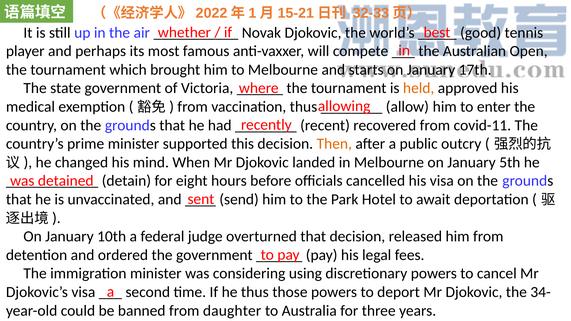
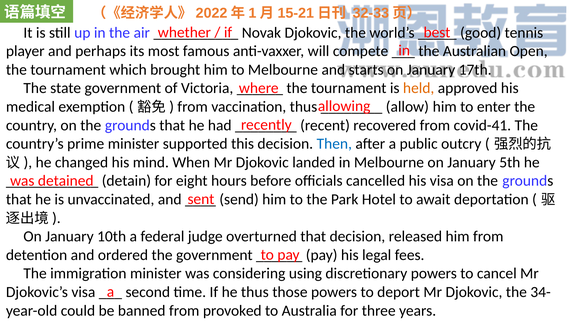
covid-11: covid-11 -> covid-41 (482, 125)
Then colour: orange -> blue (334, 144)
daughter: daughter -> provoked (232, 311)
